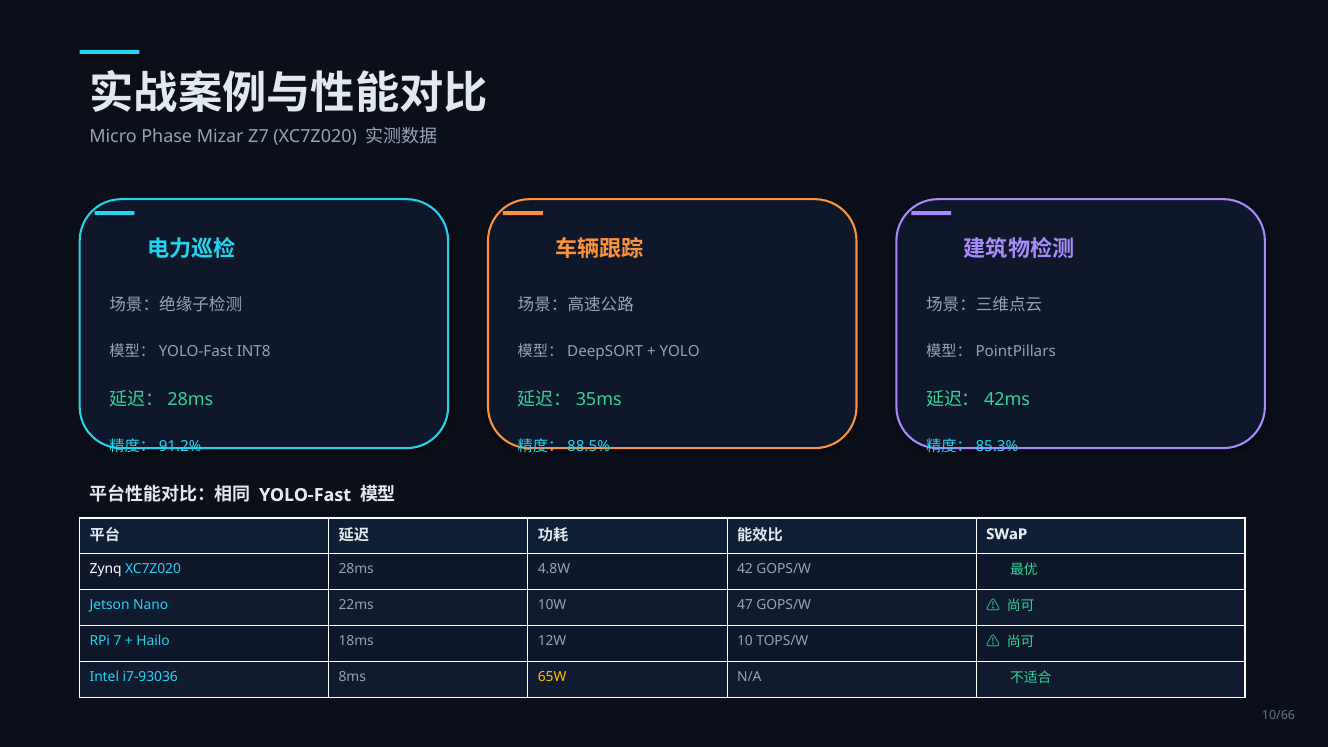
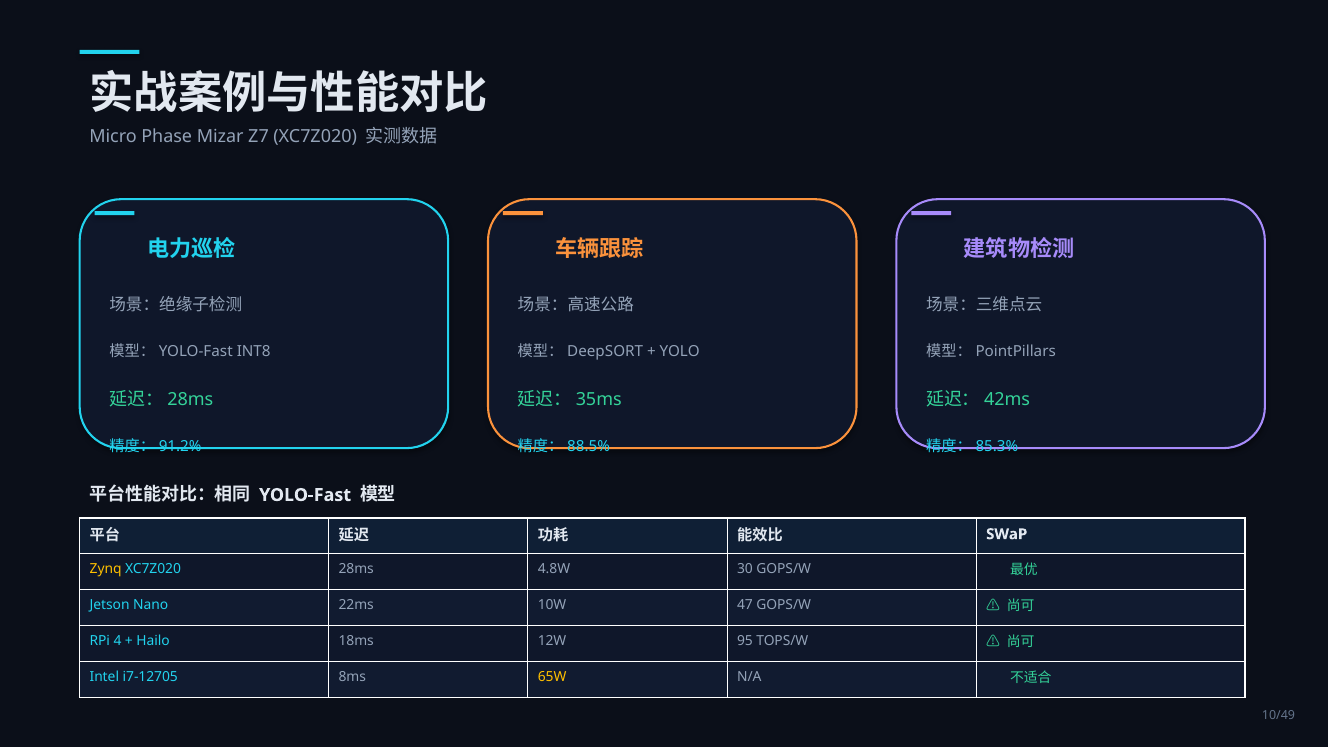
Zynq colour: white -> yellow (106, 569)
42: 42 -> 30 (745, 569)
7: 7 -> 4 (118, 641)
10: 10 -> 95 (745, 641)
i7-93036: i7-93036 -> i7-12705 (150, 676)
10/66: 10/66 -> 10/49 (1278, 715)
